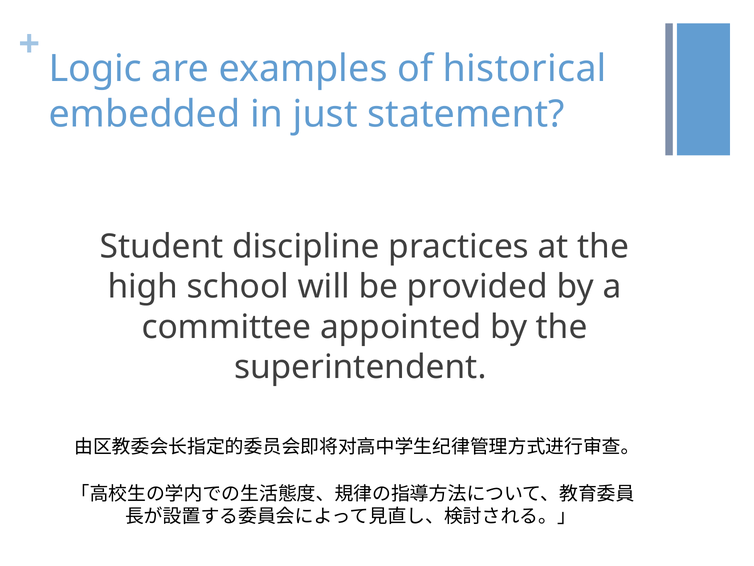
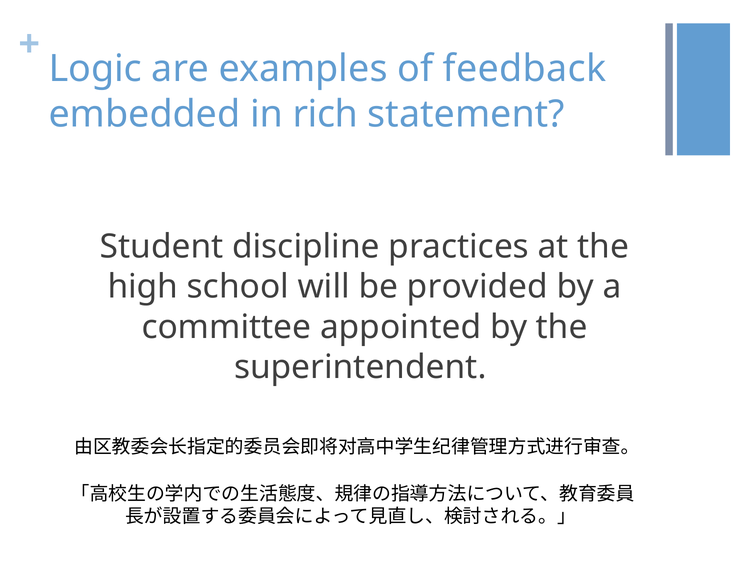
historical: historical -> feedback (525, 69)
just: just -> rich (325, 114)
